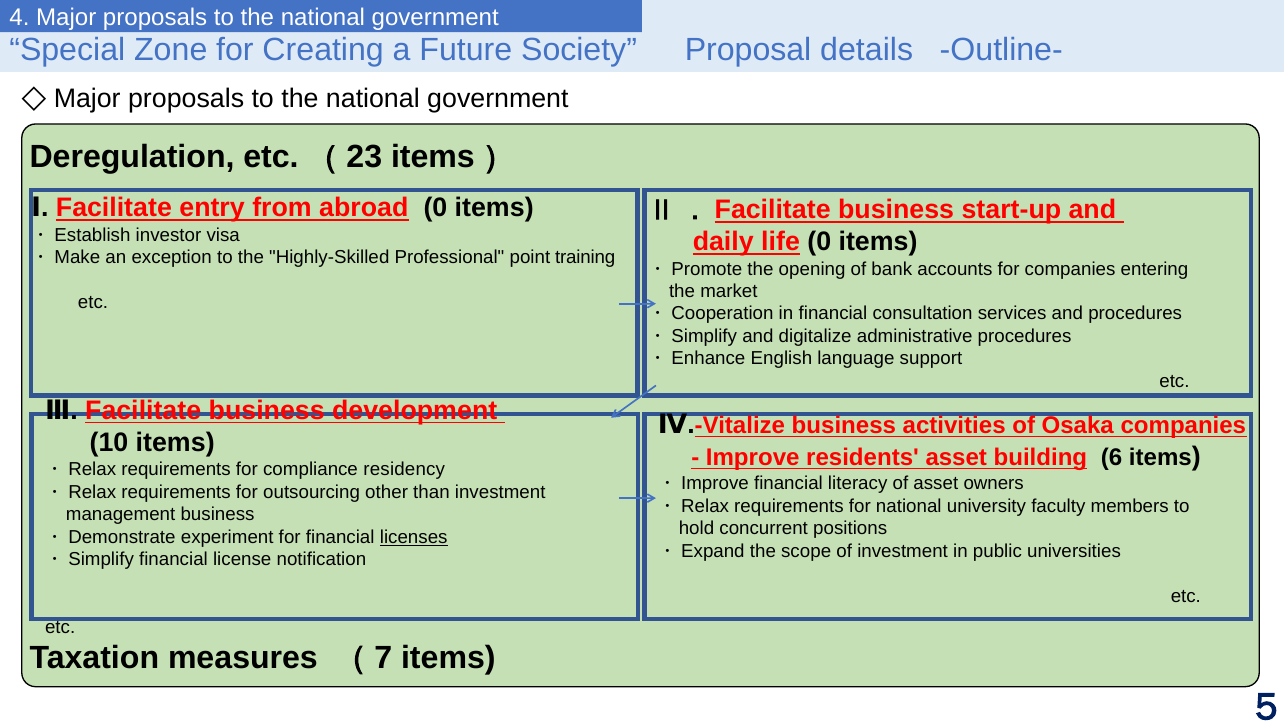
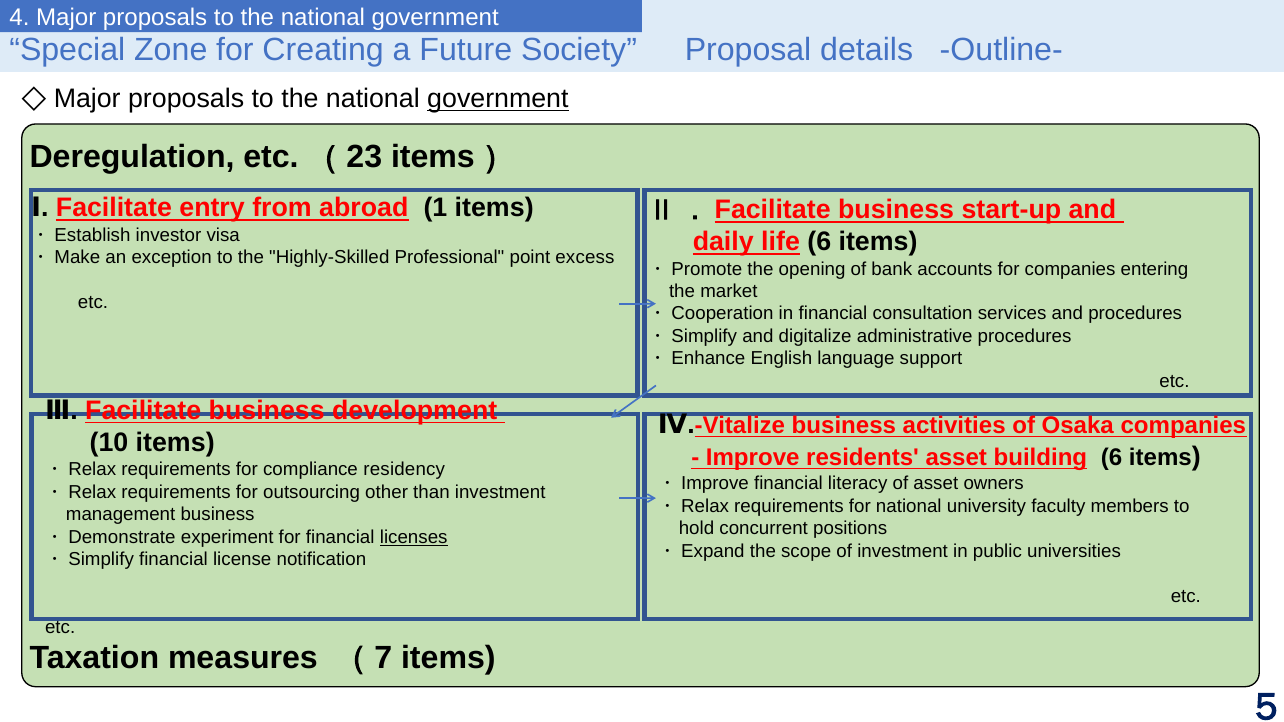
government underline: none -> present (498, 99)
abroad 0: 0 -> 1 (435, 208)
life 0: 0 -> 6 (819, 242)
training: training -> excess (585, 257)
